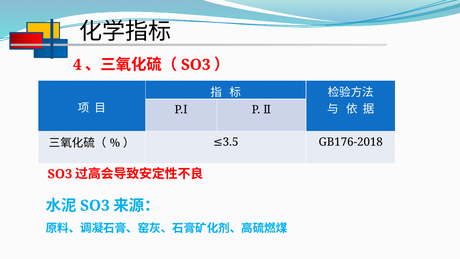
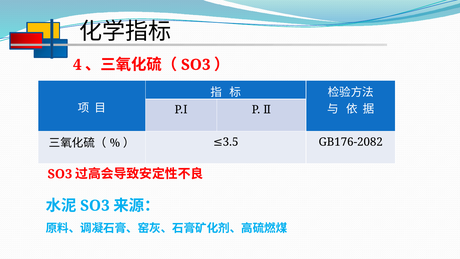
GB176-2018: GB176-2018 -> GB176-2082 (351, 142)
